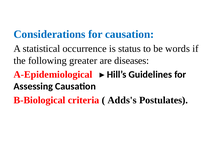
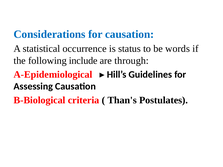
greater: greater -> include (83, 61)
diseases: diseases -> through (132, 61)
Adds's: Adds's -> Than's (122, 100)
